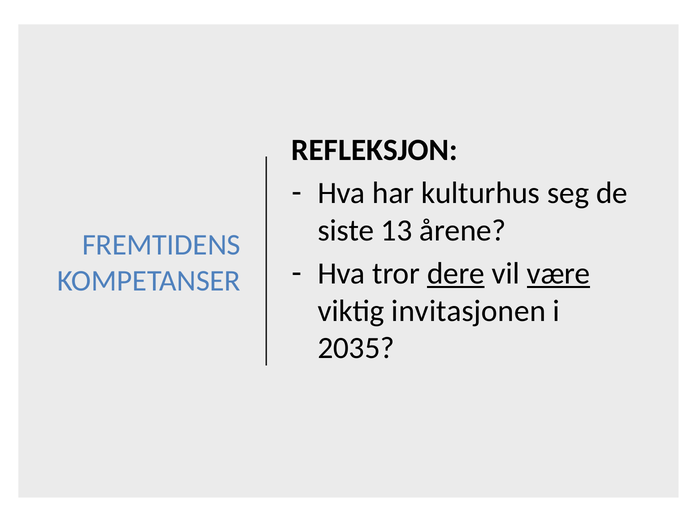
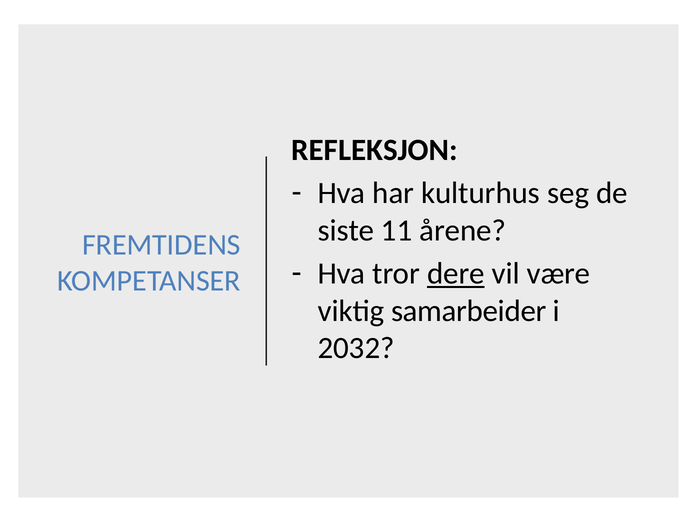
13: 13 -> 11 (397, 231)
være underline: present -> none (559, 274)
invitasjonen: invitasjonen -> samarbeider (469, 311)
2035: 2035 -> 2032 (356, 349)
